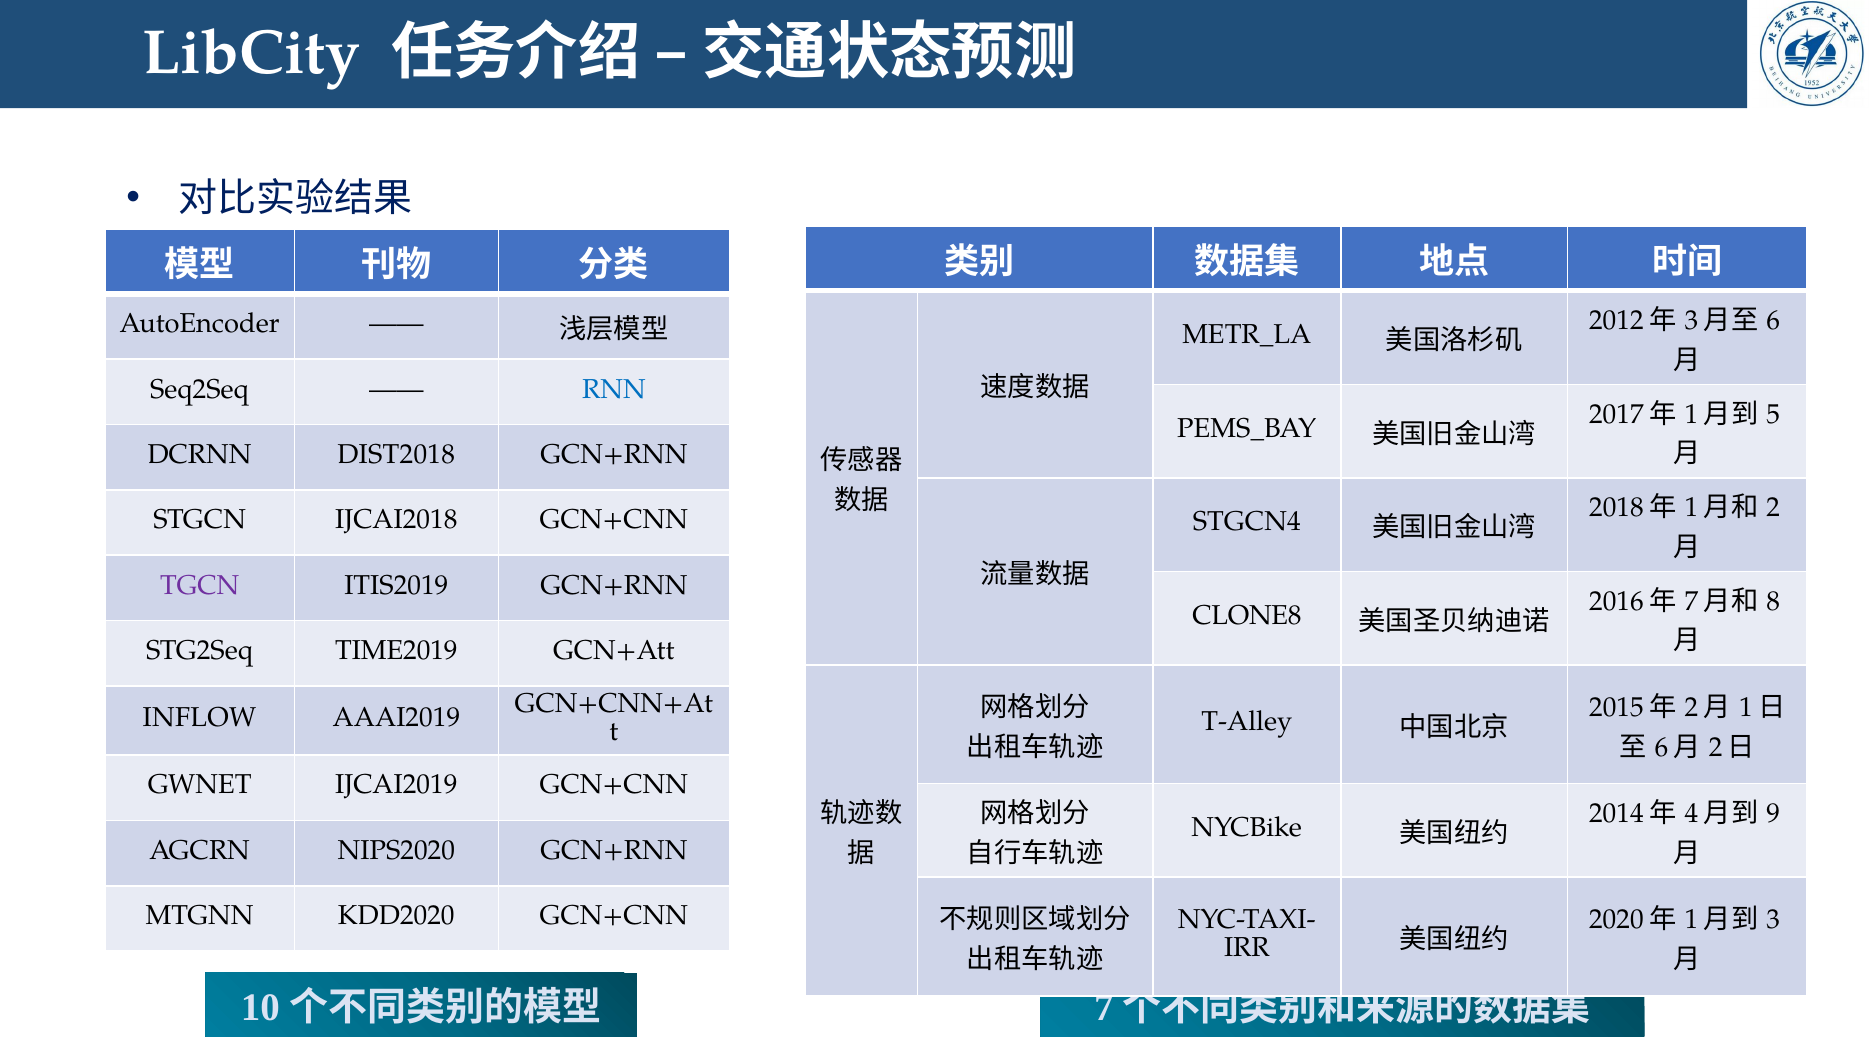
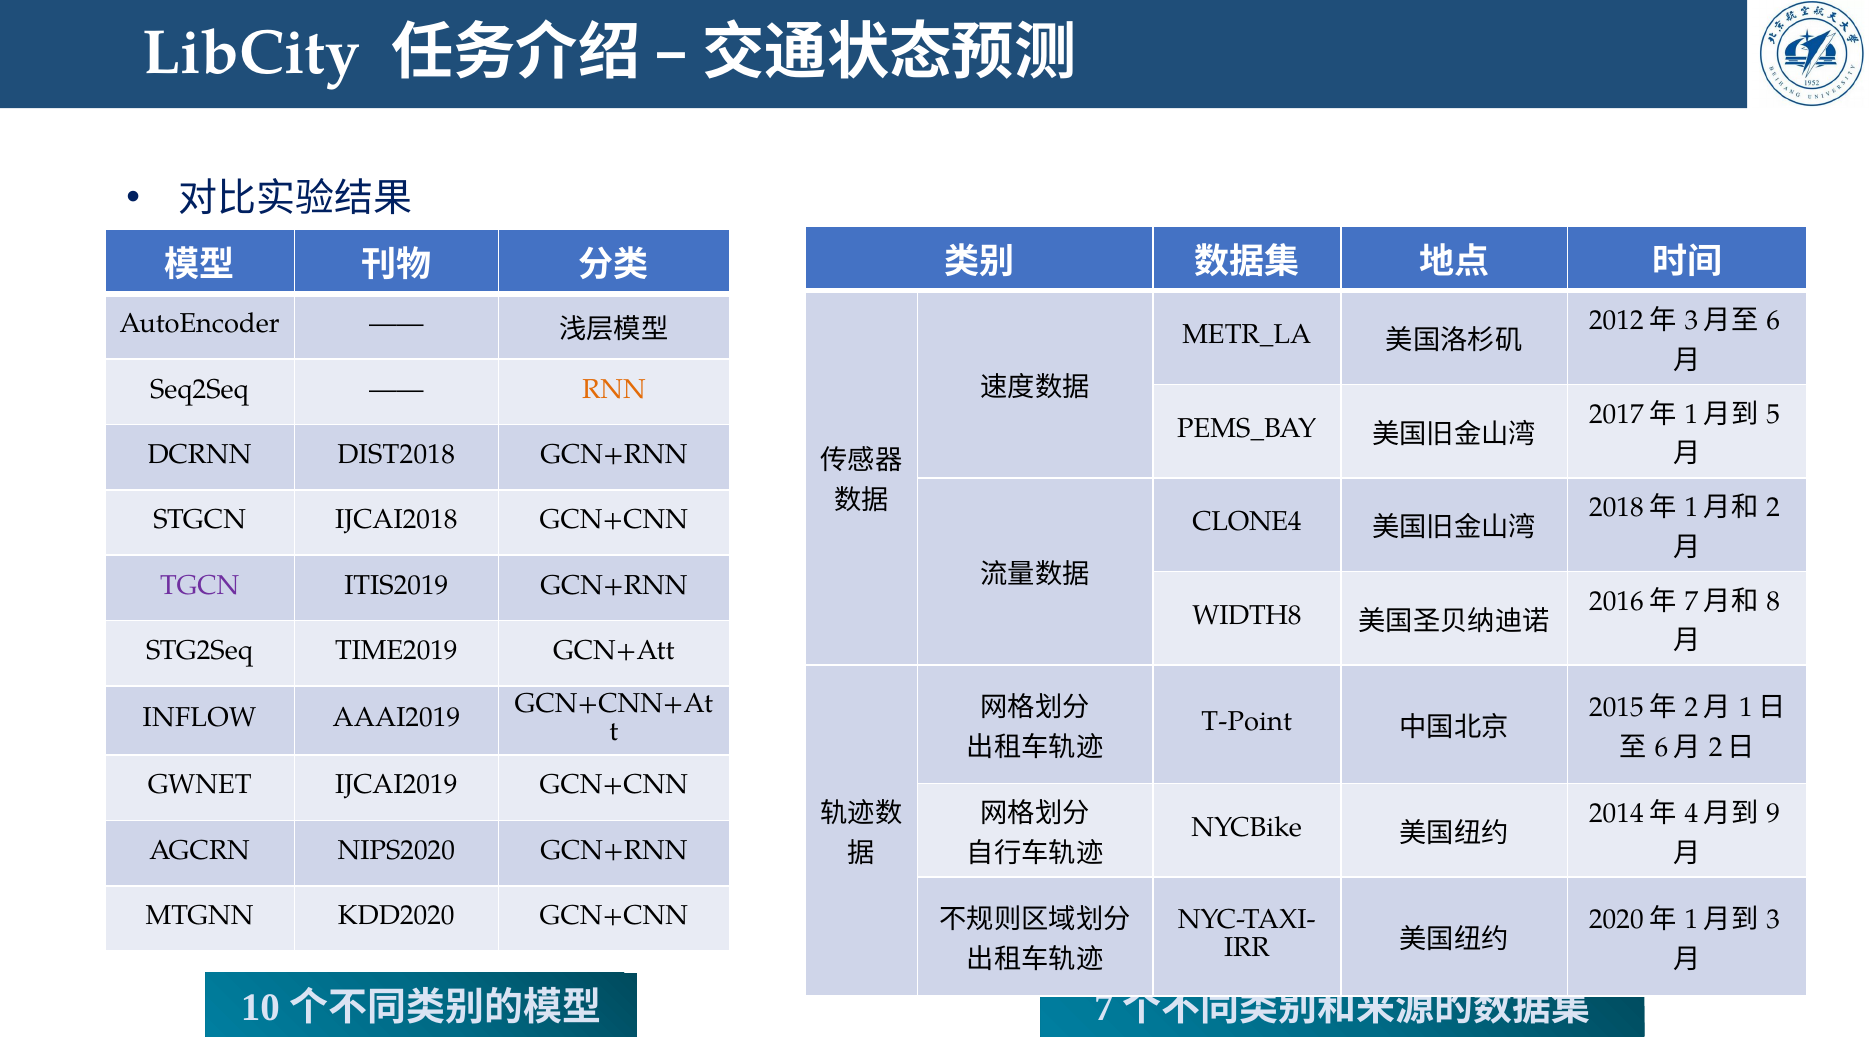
RNN colour: blue -> orange (614, 389)
STGCN4: STGCN4 -> CLONE4 (1247, 522)
CLONE8: CLONE8 -> WIDTH8 (1247, 615)
T-Alley: T-Alley -> T-Point (1247, 722)
